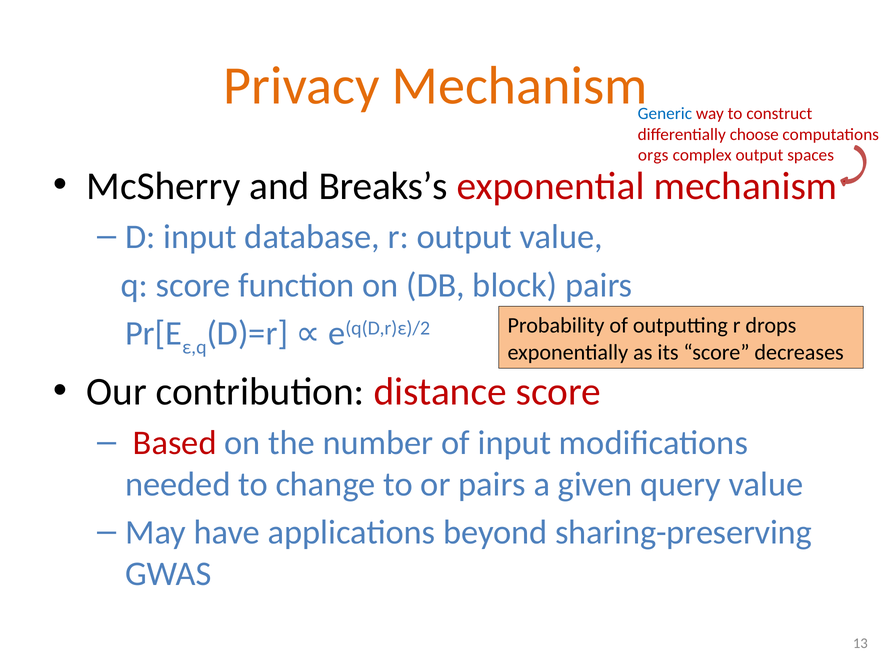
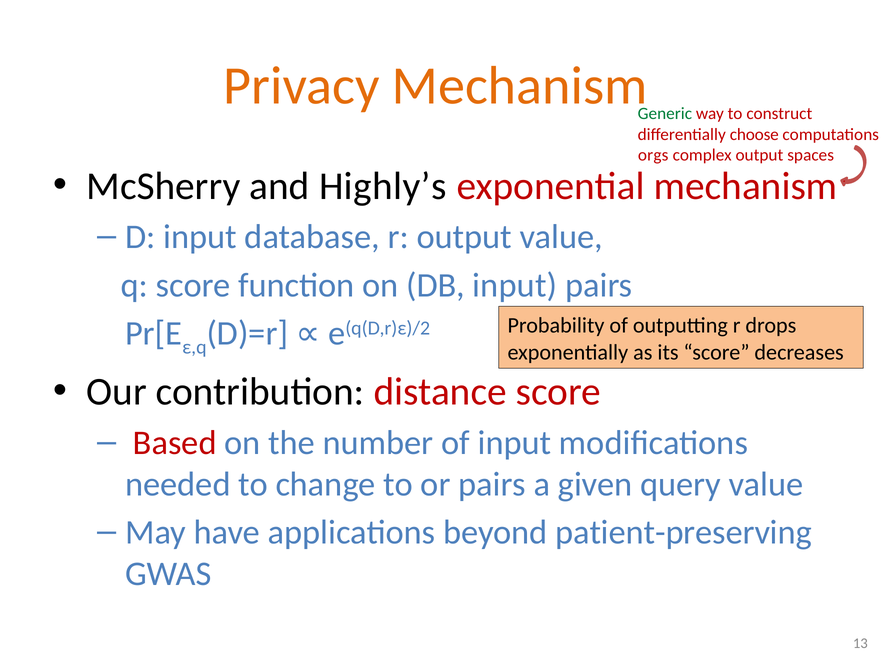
Generic colour: blue -> green (665, 114)
Breaks’s: Breaks’s -> Highly’s (383, 186)
DB block: block -> input (515, 285)
sharing-preserving: sharing-preserving -> patient-preserving (684, 532)
